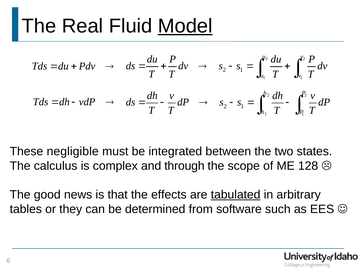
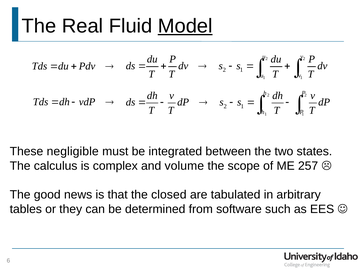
through: through -> volume (184, 166)
128: 128 -> 257 (308, 166)
effects: effects -> closed (169, 195)
tabulated underline: present -> none (236, 195)
